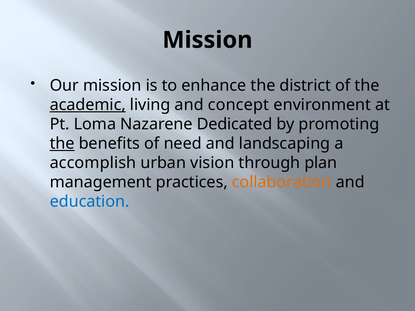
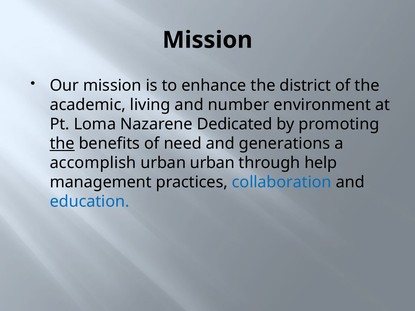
academic underline: present -> none (88, 105)
concept: concept -> number (239, 105)
landscaping: landscaping -> generations (285, 144)
urban vision: vision -> urban (212, 163)
plan: plan -> help (321, 163)
collaboration colour: orange -> blue (282, 182)
